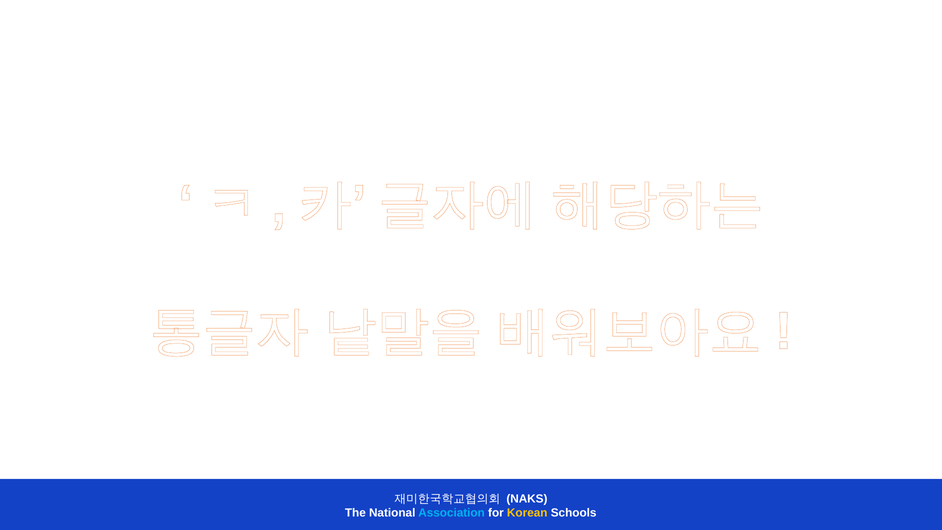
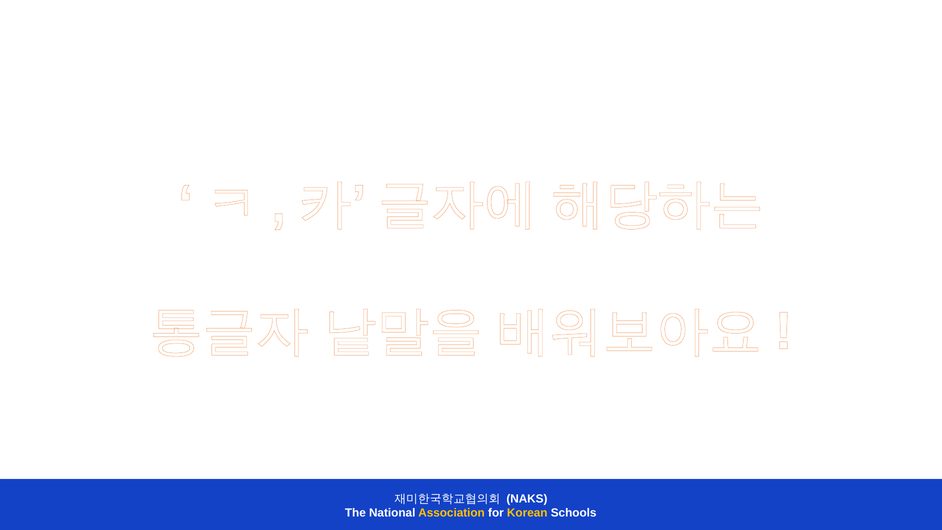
Association colour: light blue -> yellow (452, 513)
